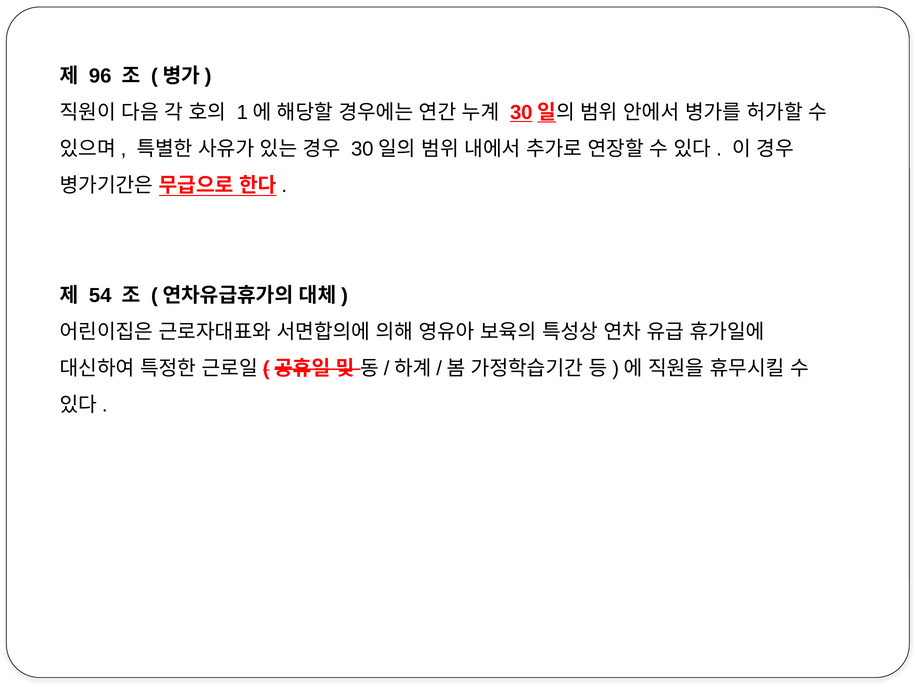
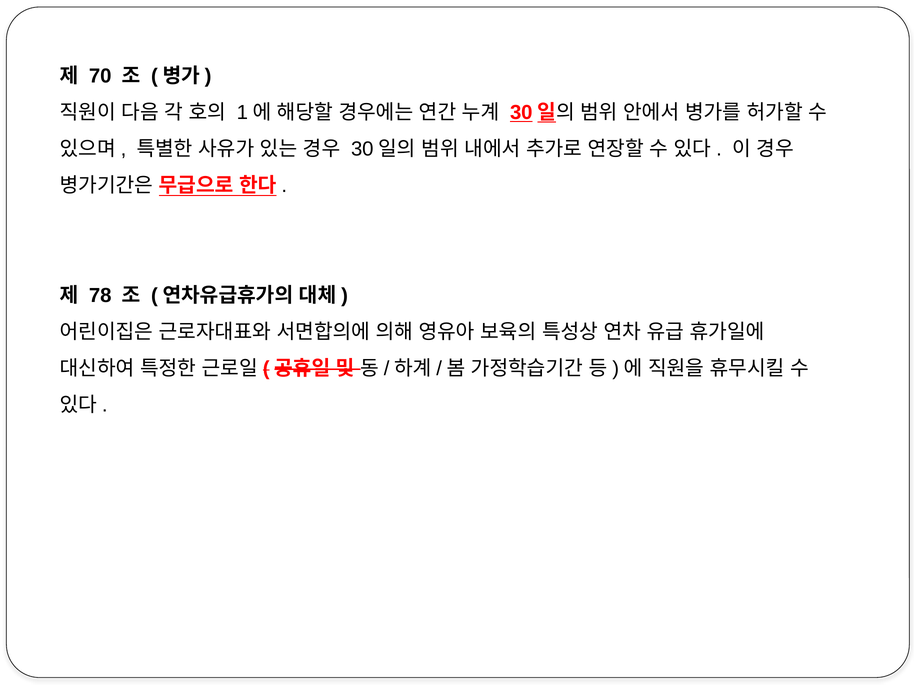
96: 96 -> 70 (100, 76)
54: 54 -> 78 (100, 295)
